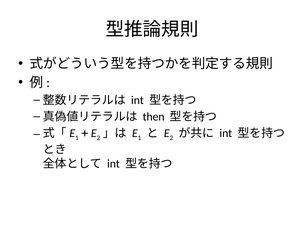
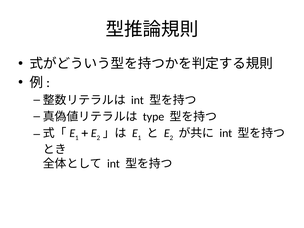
then: then -> type (154, 117)
